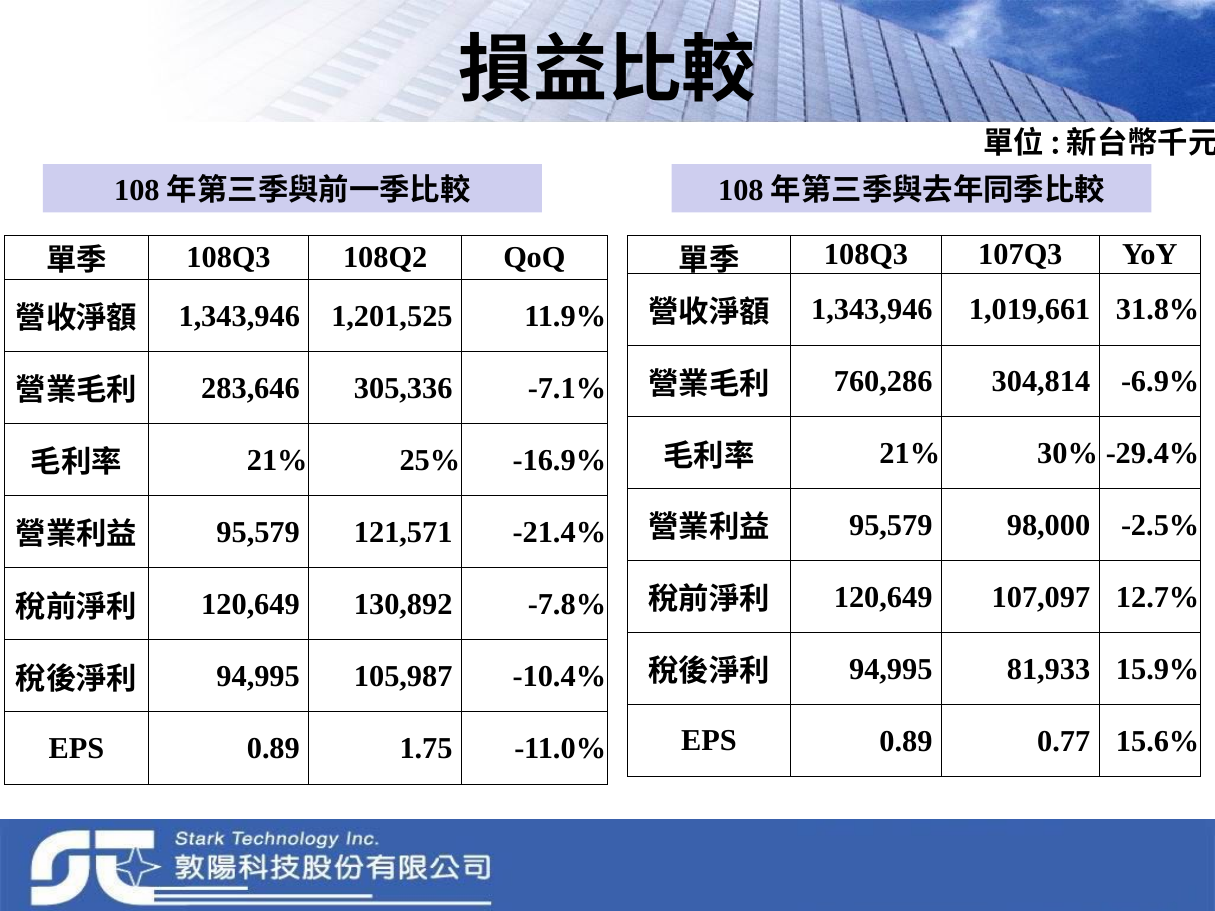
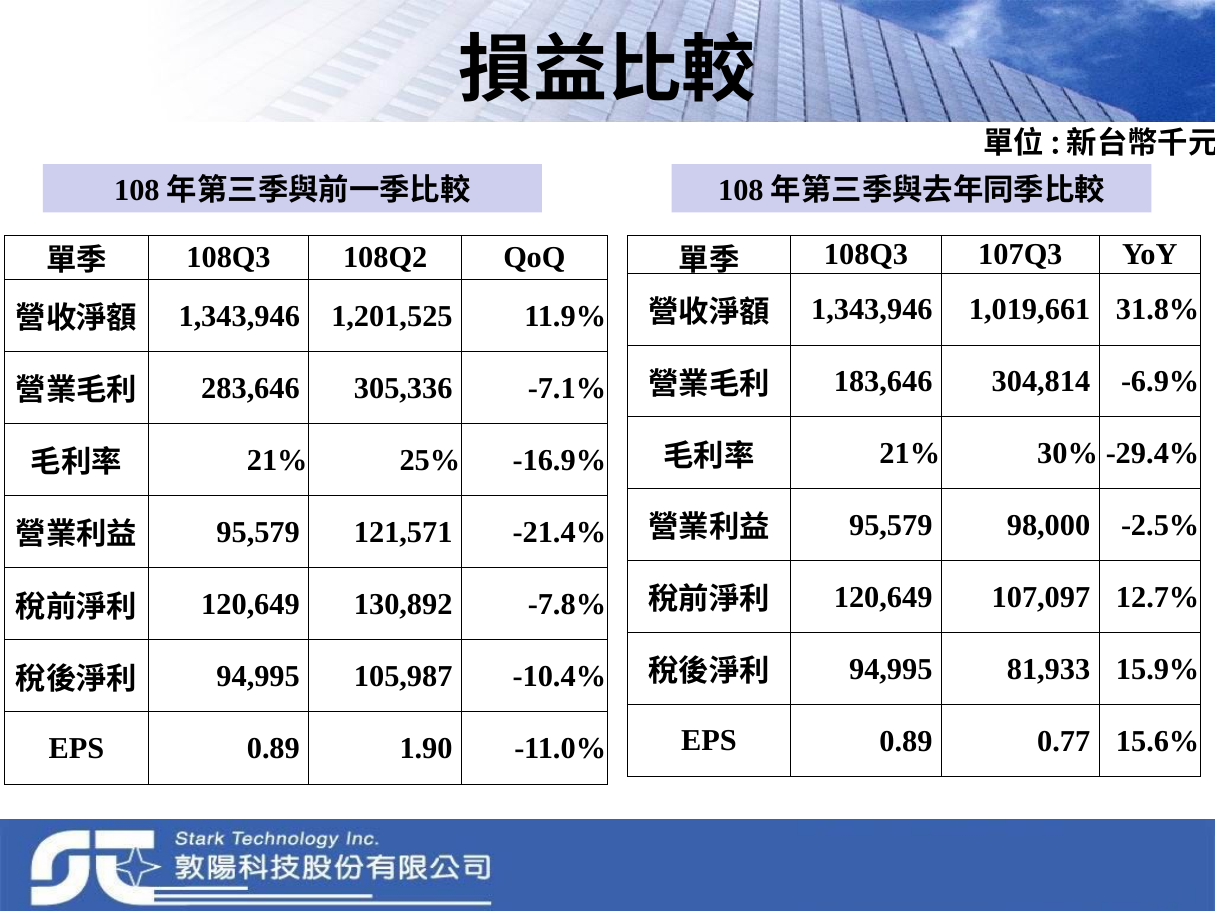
760,286: 760,286 -> 183,646 (883, 382)
1.75: 1.75 -> 1.90 (426, 749)
